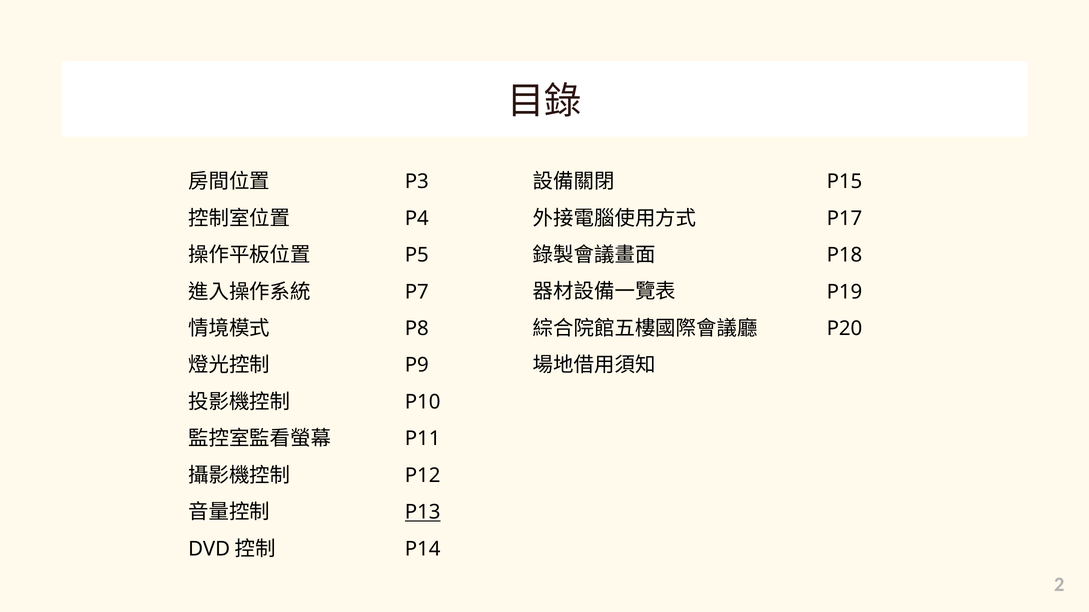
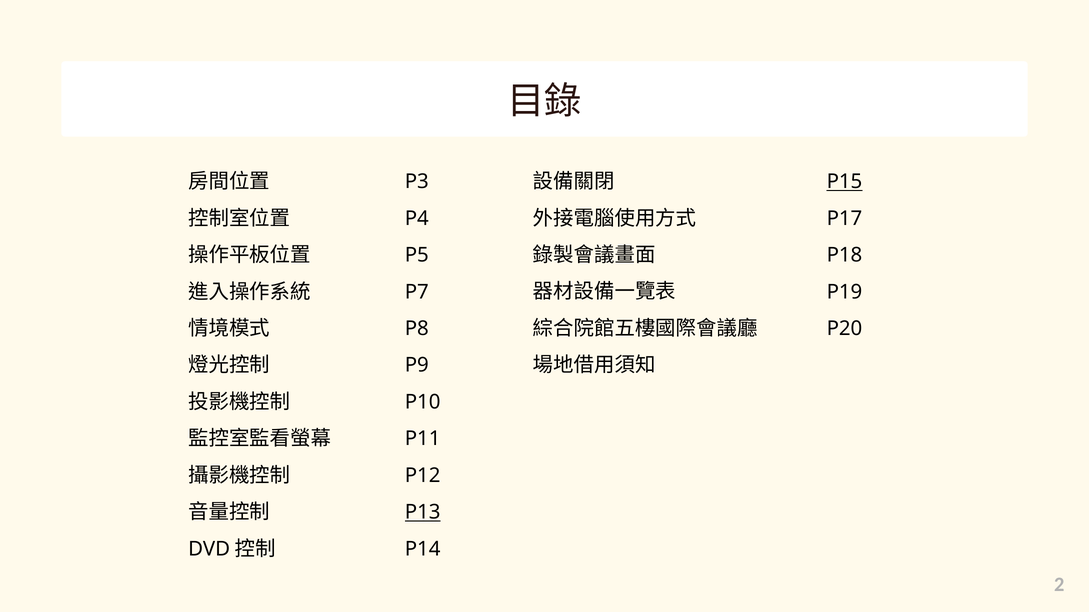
P15 underline: none -> present (844, 182)
